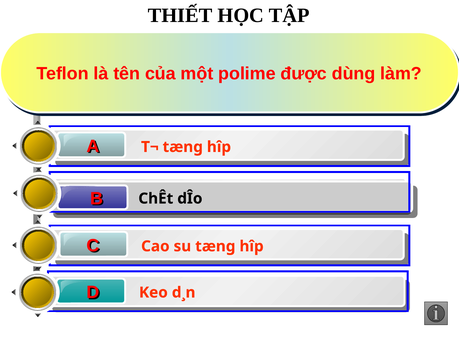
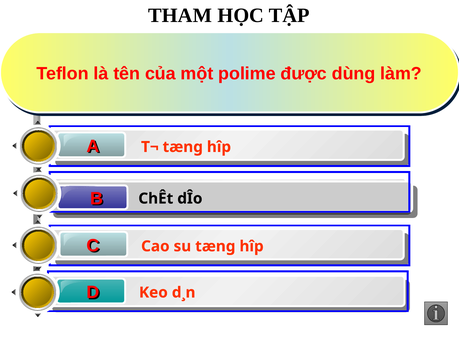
THIẾT: THIẾT -> THAM (180, 16)
